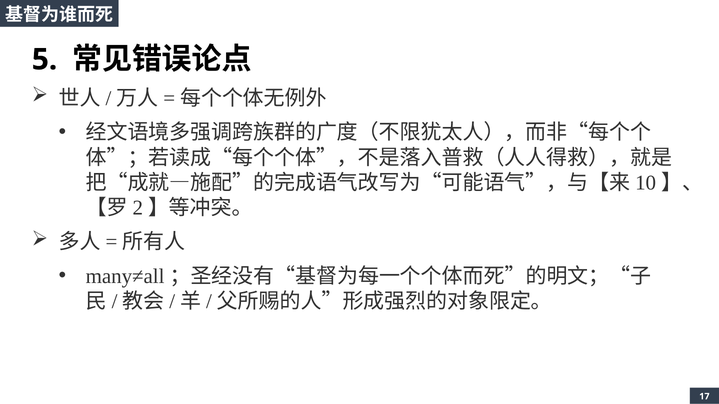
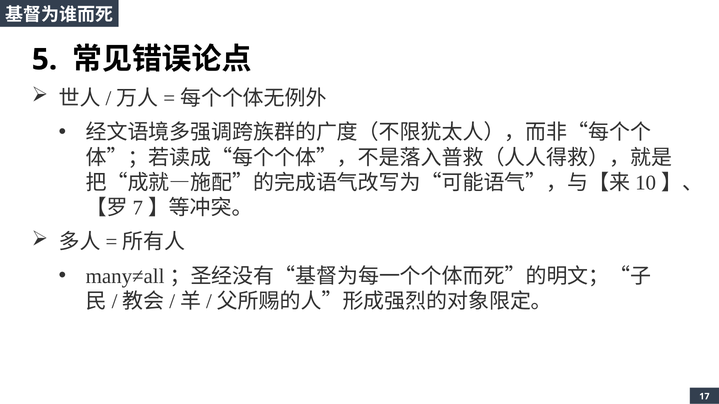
2: 2 -> 7 (138, 208)
